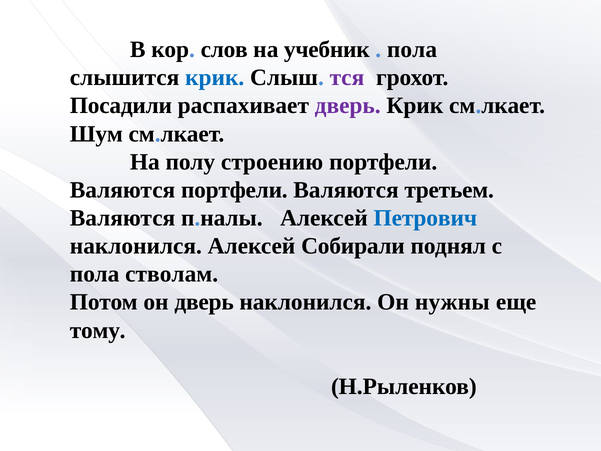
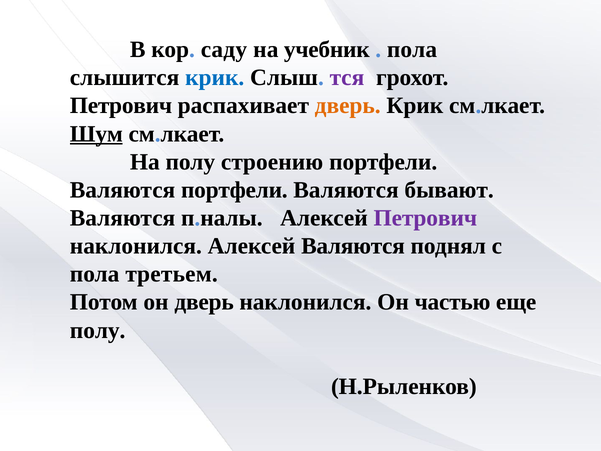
слов: слов -> саду (224, 50)
Посадили: Посадили -> Петрович (121, 106)
дверь colour: purple -> orange (348, 106)
Шум underline: none -> present (96, 134)
третьем: третьем -> бывают (449, 190)
Петрович colour: blue -> purple (425, 218)
Алексей Собирали: Собирали -> Валяются (353, 246)
стволам: стволам -> третьем (172, 274)
нужны: нужны -> частью (453, 302)
тому: тому -> полу (98, 330)
